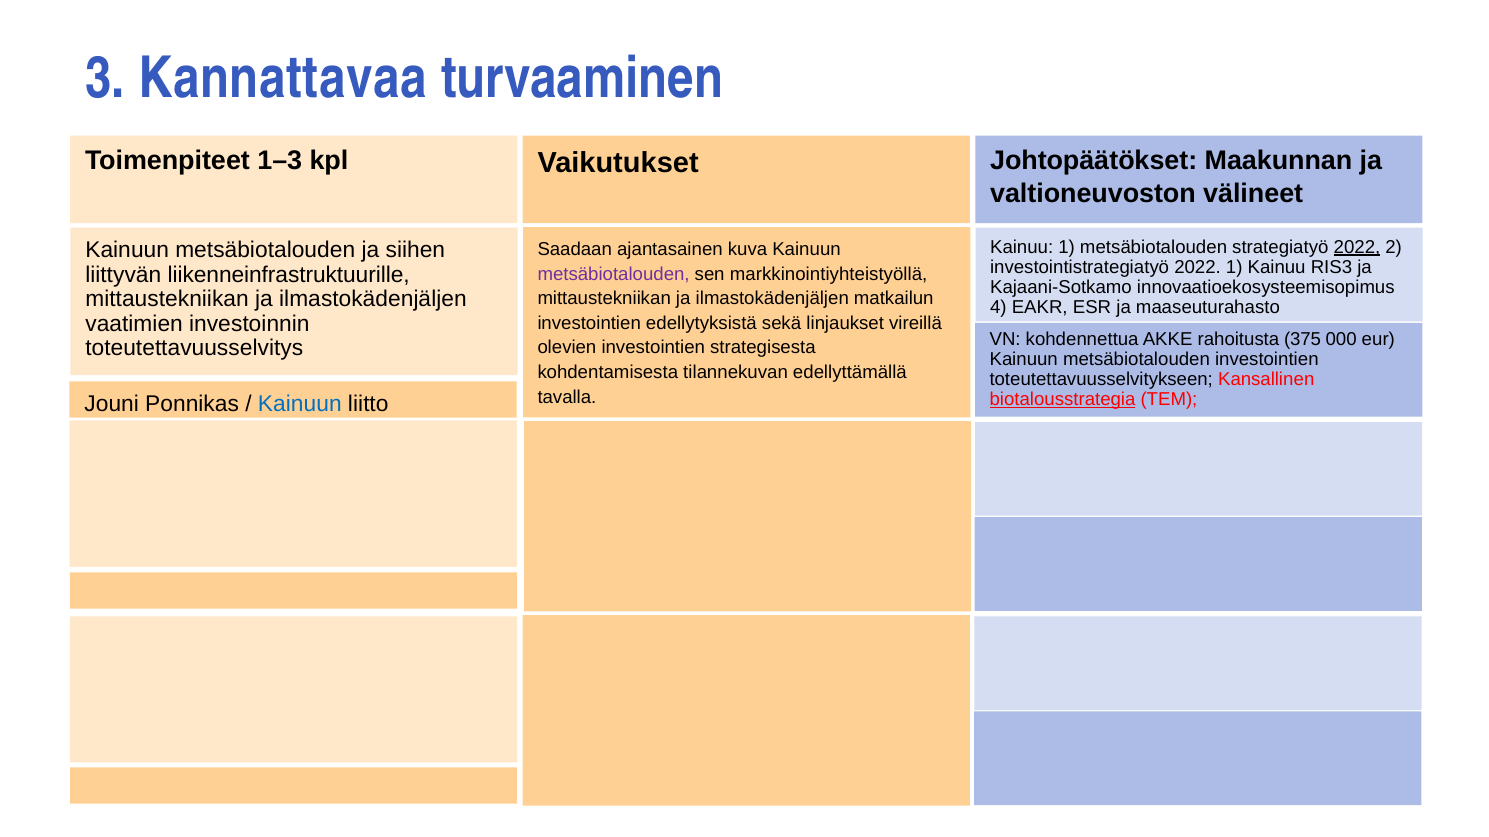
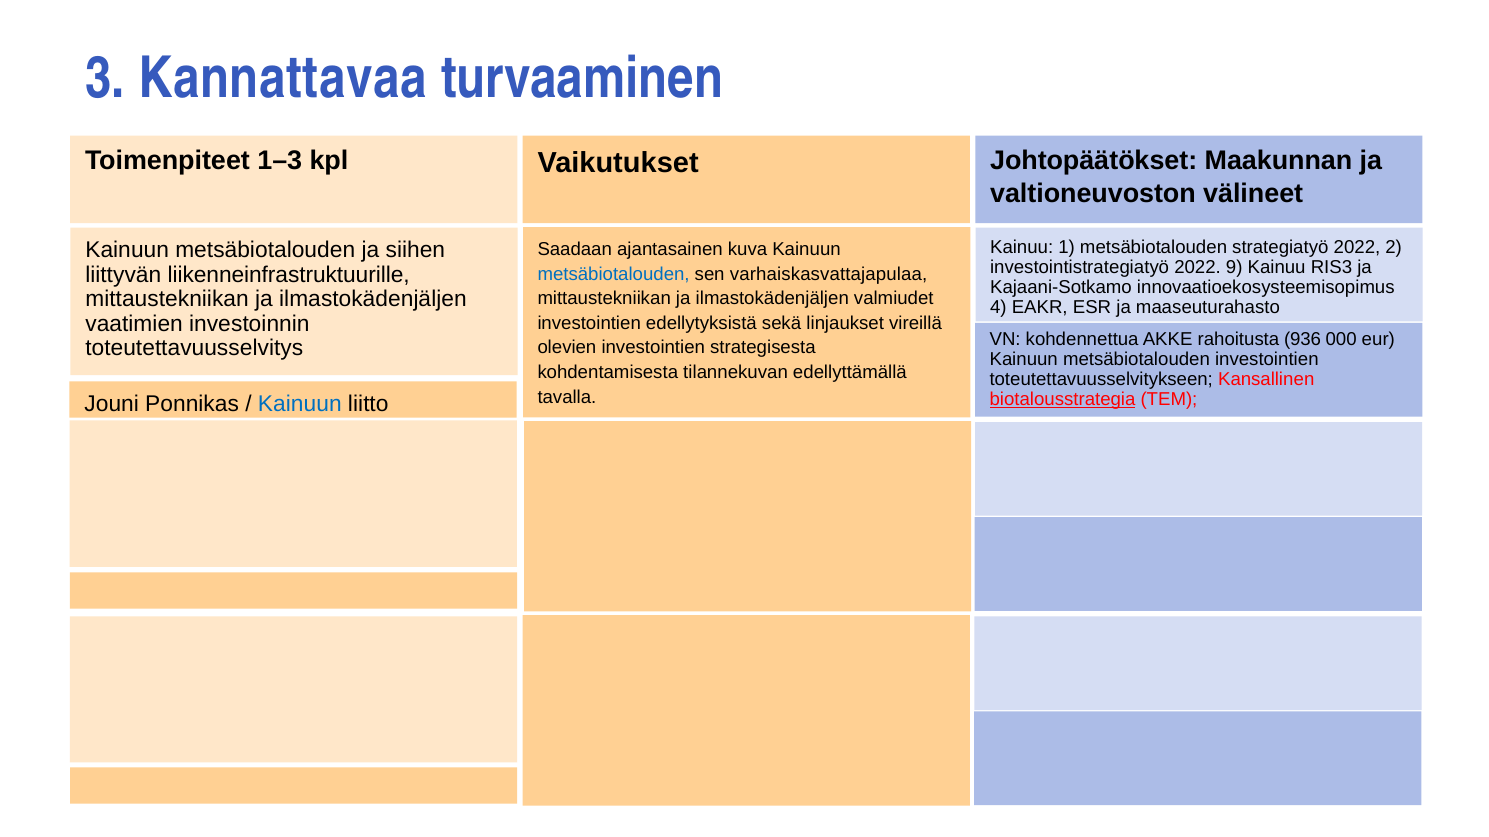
2022 underline: present -> none (1357, 247)
2022 1: 1 -> 9 (1234, 267)
metsäbiotalouden colour: purple -> blue (614, 274)
markkinointiyhteistyöllä: markkinointiyhteistyöllä -> varhaiskasvattajapulaa (829, 274)
matkailun: matkailun -> valmiudet (894, 299)
375: 375 -> 936 (1303, 339)
